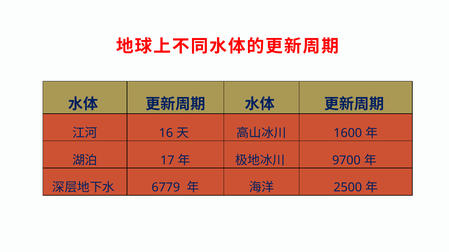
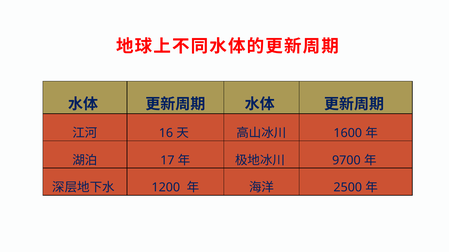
6779: 6779 -> 1200 (166, 188)
